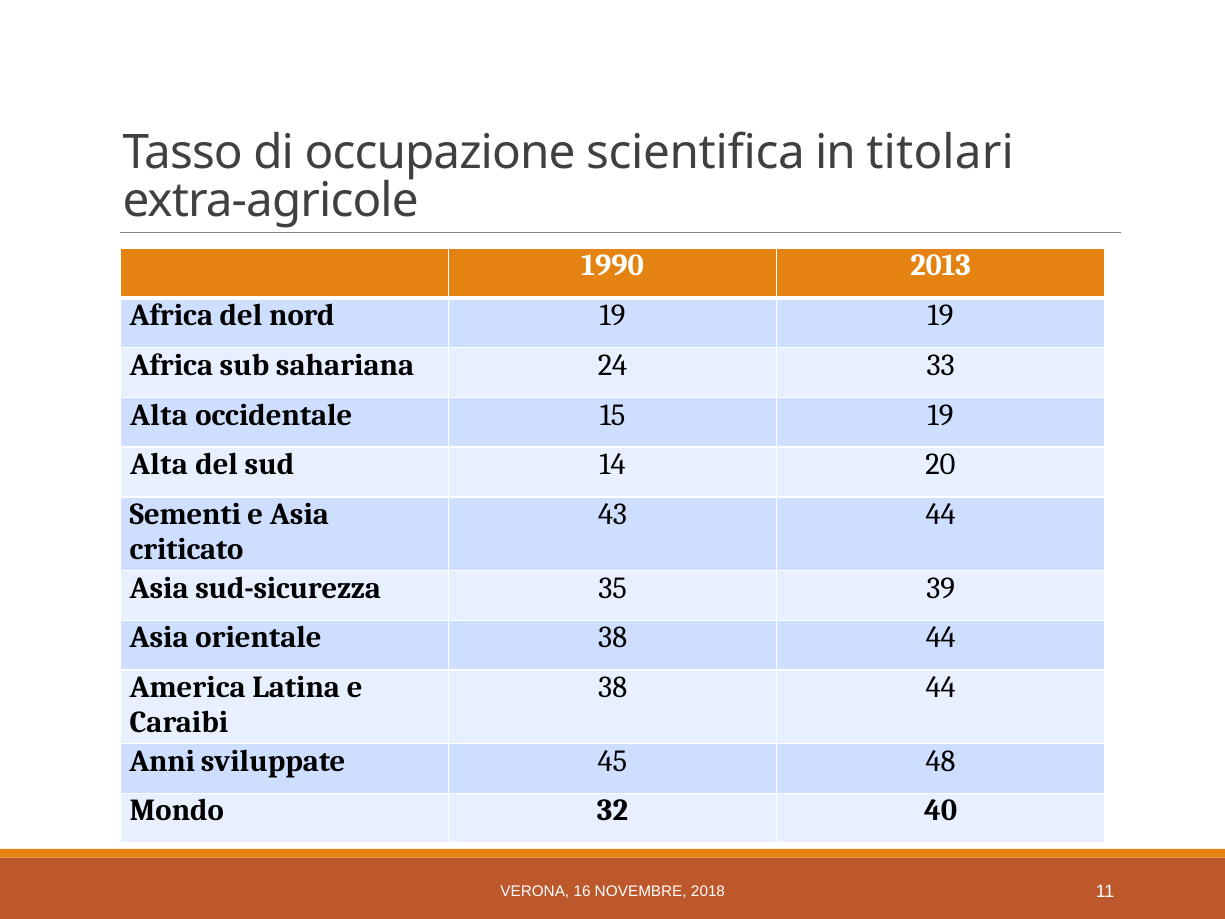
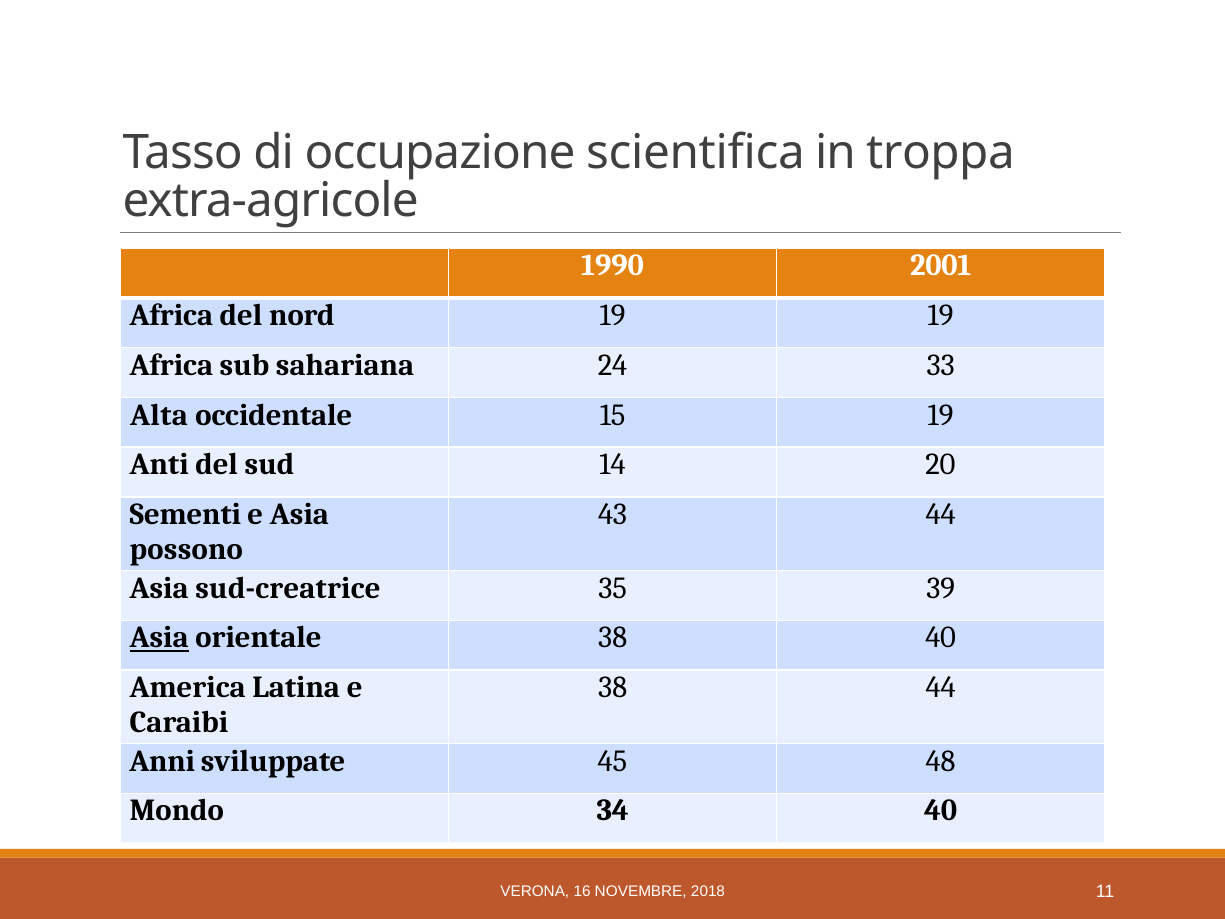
titolari: titolari -> troppa (940, 152)
2013: 2013 -> 2001 (941, 266)
Alta: Alta -> Anti (159, 465)
criticato: criticato -> possono (186, 550)
sud-sicurezza: sud-sicurezza -> sud-creatrice (288, 588)
Asia underline: none -> present (159, 638)
orientale 38 44: 44 -> 40 (941, 638)
32: 32 -> 34 (613, 811)
